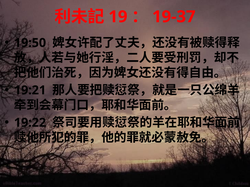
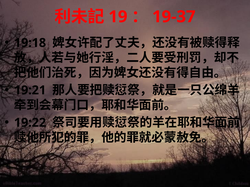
19:50: 19:50 -> 19:18 (30, 43)
